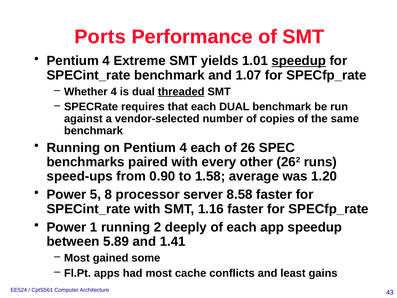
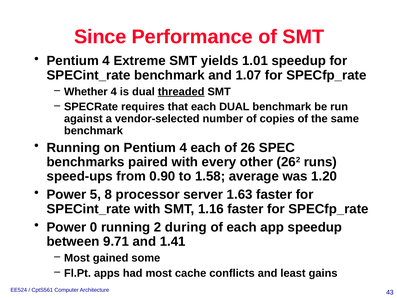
Ports: Ports -> Since (100, 37)
speedup underline: present -> none (299, 61)
8.58: 8.58 -> 1.63 (240, 194)
1: 1 -> 0 (94, 227)
deeply: deeply -> during (186, 227)
5.89: 5.89 -> 9.71 (116, 241)
